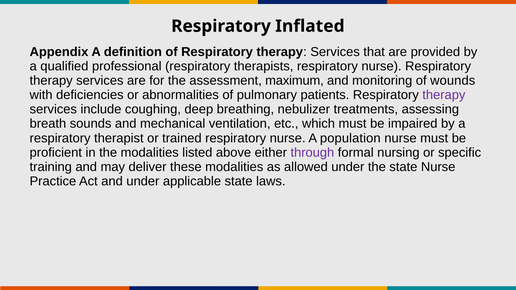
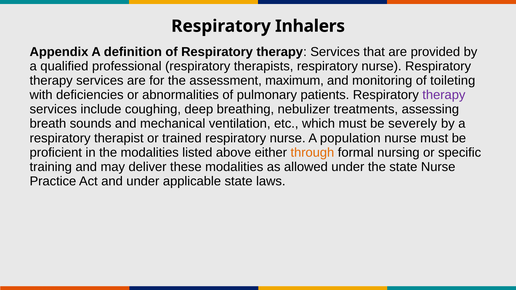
Inflated: Inflated -> Inhalers (310, 26)
wounds: wounds -> toileting (453, 81)
impaired: impaired -> severely (413, 124)
through colour: purple -> orange (312, 153)
